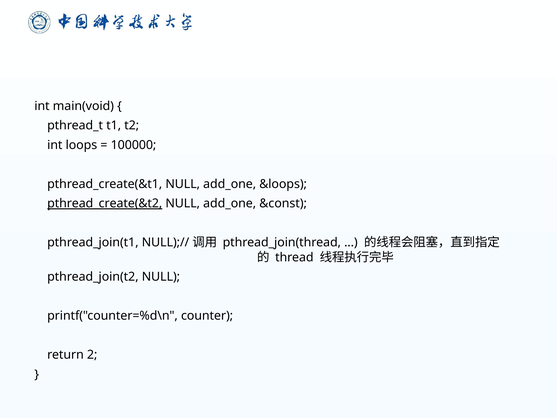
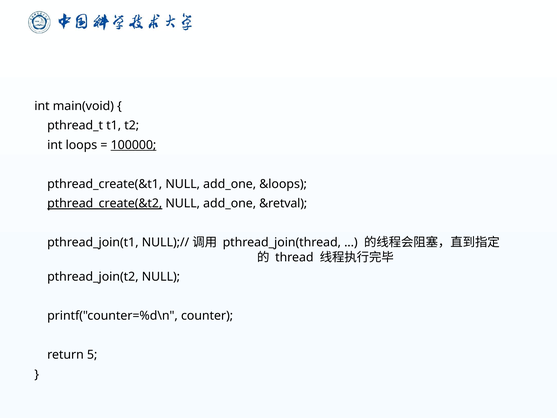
100000 underline: none -> present (133, 145)
&const: &const -> &retval (283, 203)
2: 2 -> 5 (92, 355)
